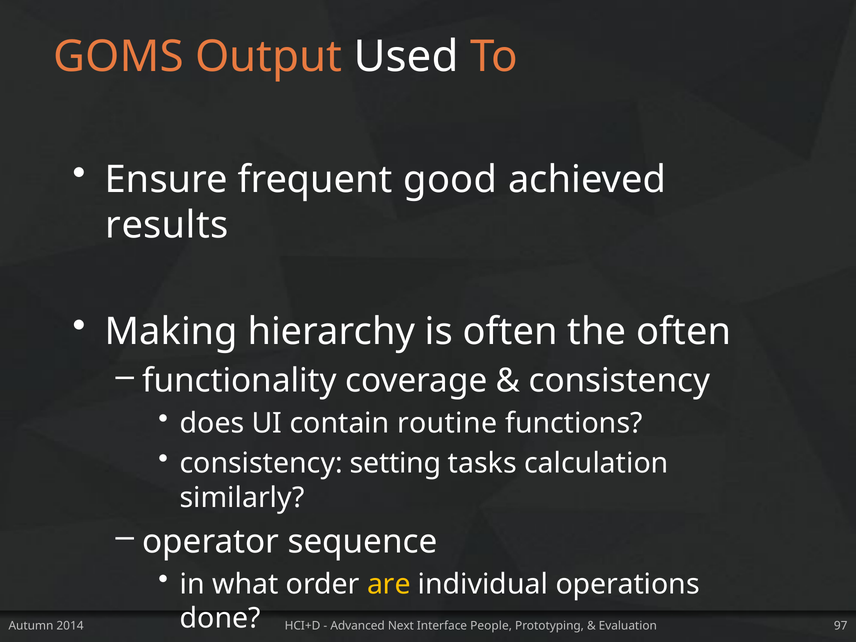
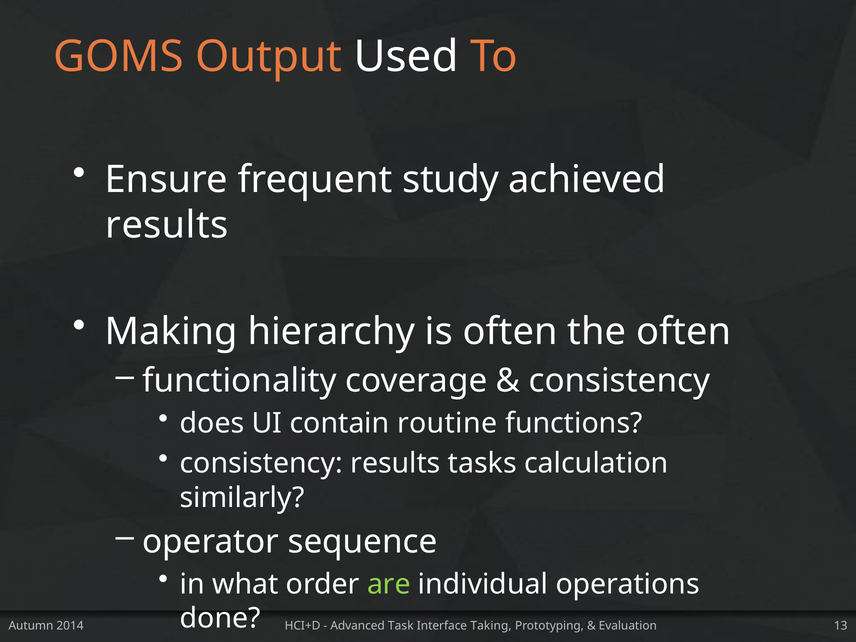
good: good -> study (451, 180)
consistency setting: setting -> results (395, 463)
are colour: yellow -> light green (389, 584)
Next: Next -> Task (401, 626)
People: People -> Taking (491, 626)
97: 97 -> 13 (841, 626)
